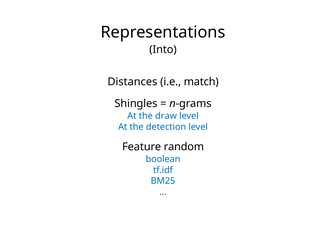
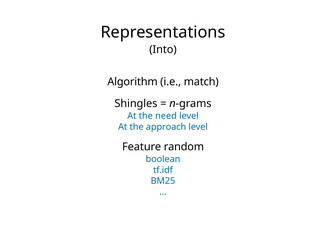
Distances: Distances -> Algorithm (133, 82)
draw: draw -> need (166, 116)
detection: detection -> approach (166, 127)
